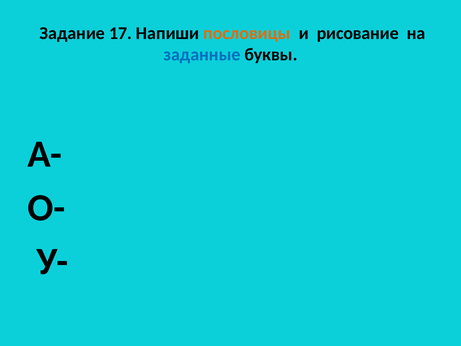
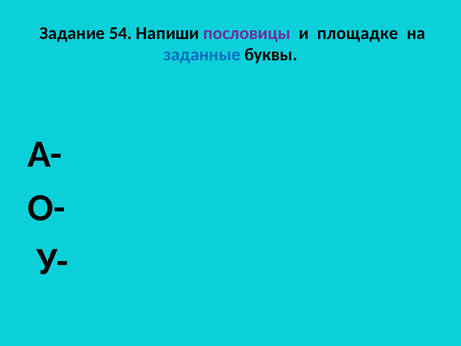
17: 17 -> 54 (120, 33)
пословицы colour: orange -> purple (247, 33)
рисование: рисование -> площадке (358, 33)
